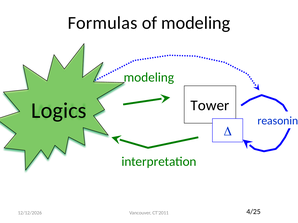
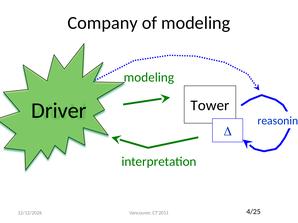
Formulas: Formulas -> Company (103, 23)
Logics: Logics -> Driver (59, 111)
